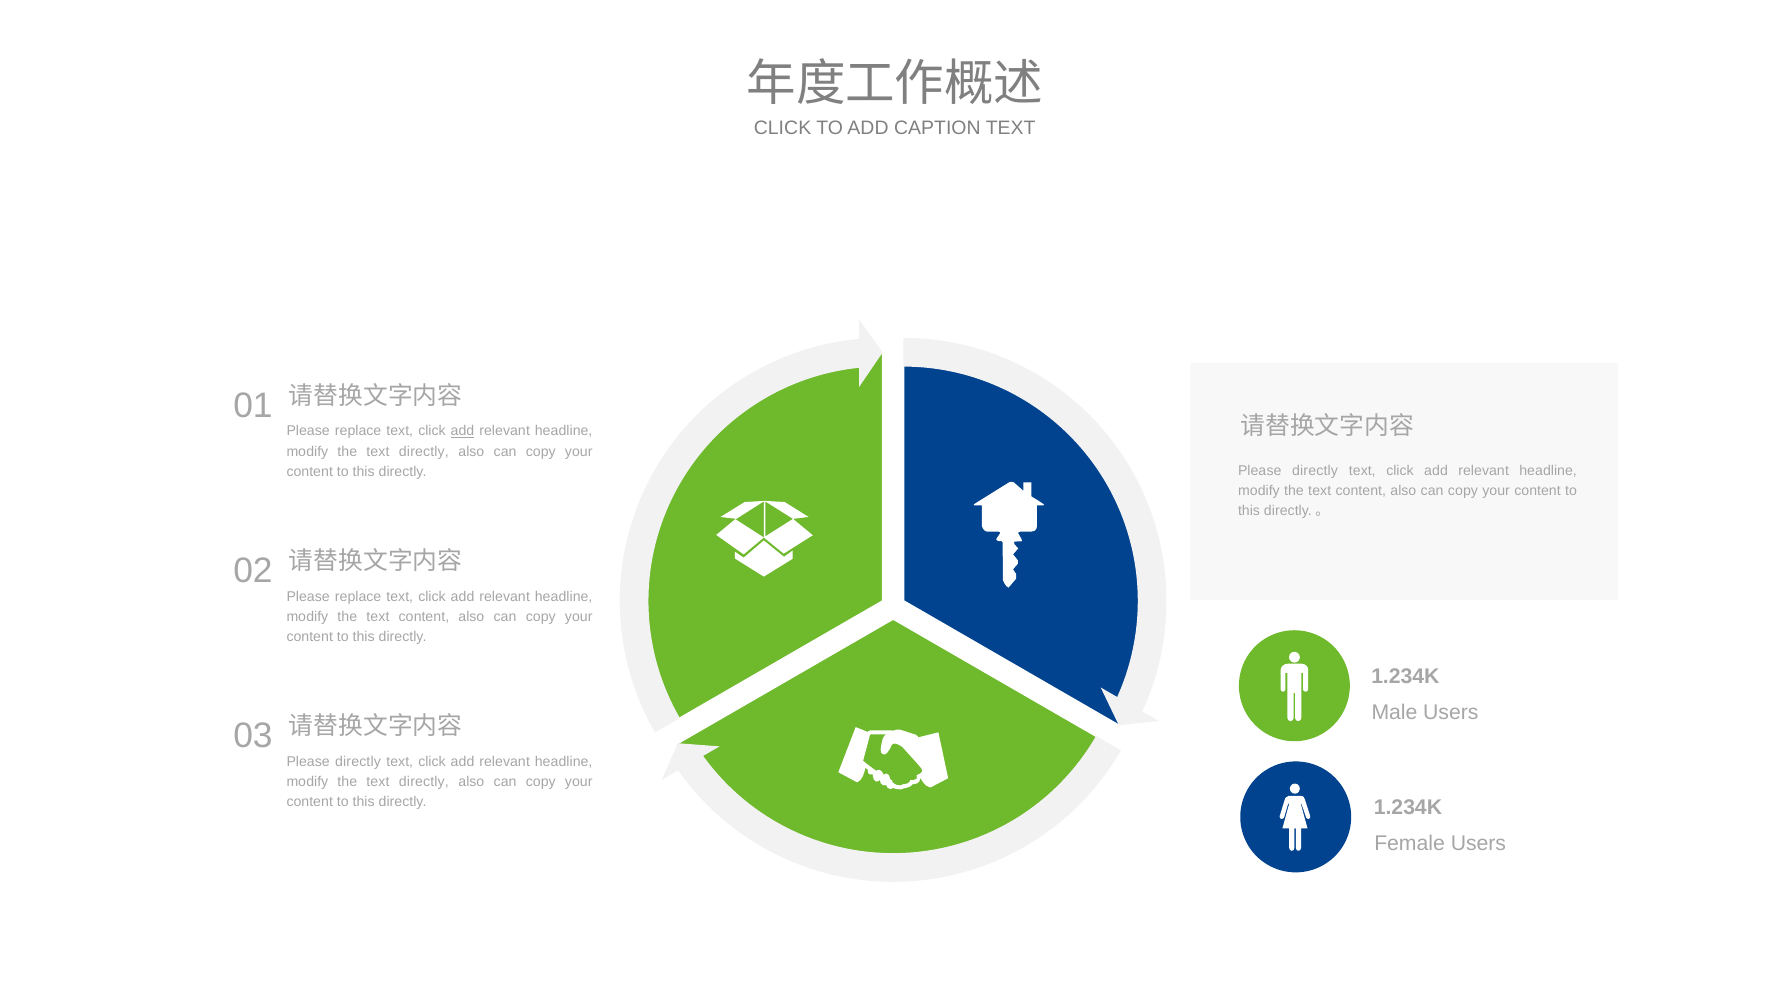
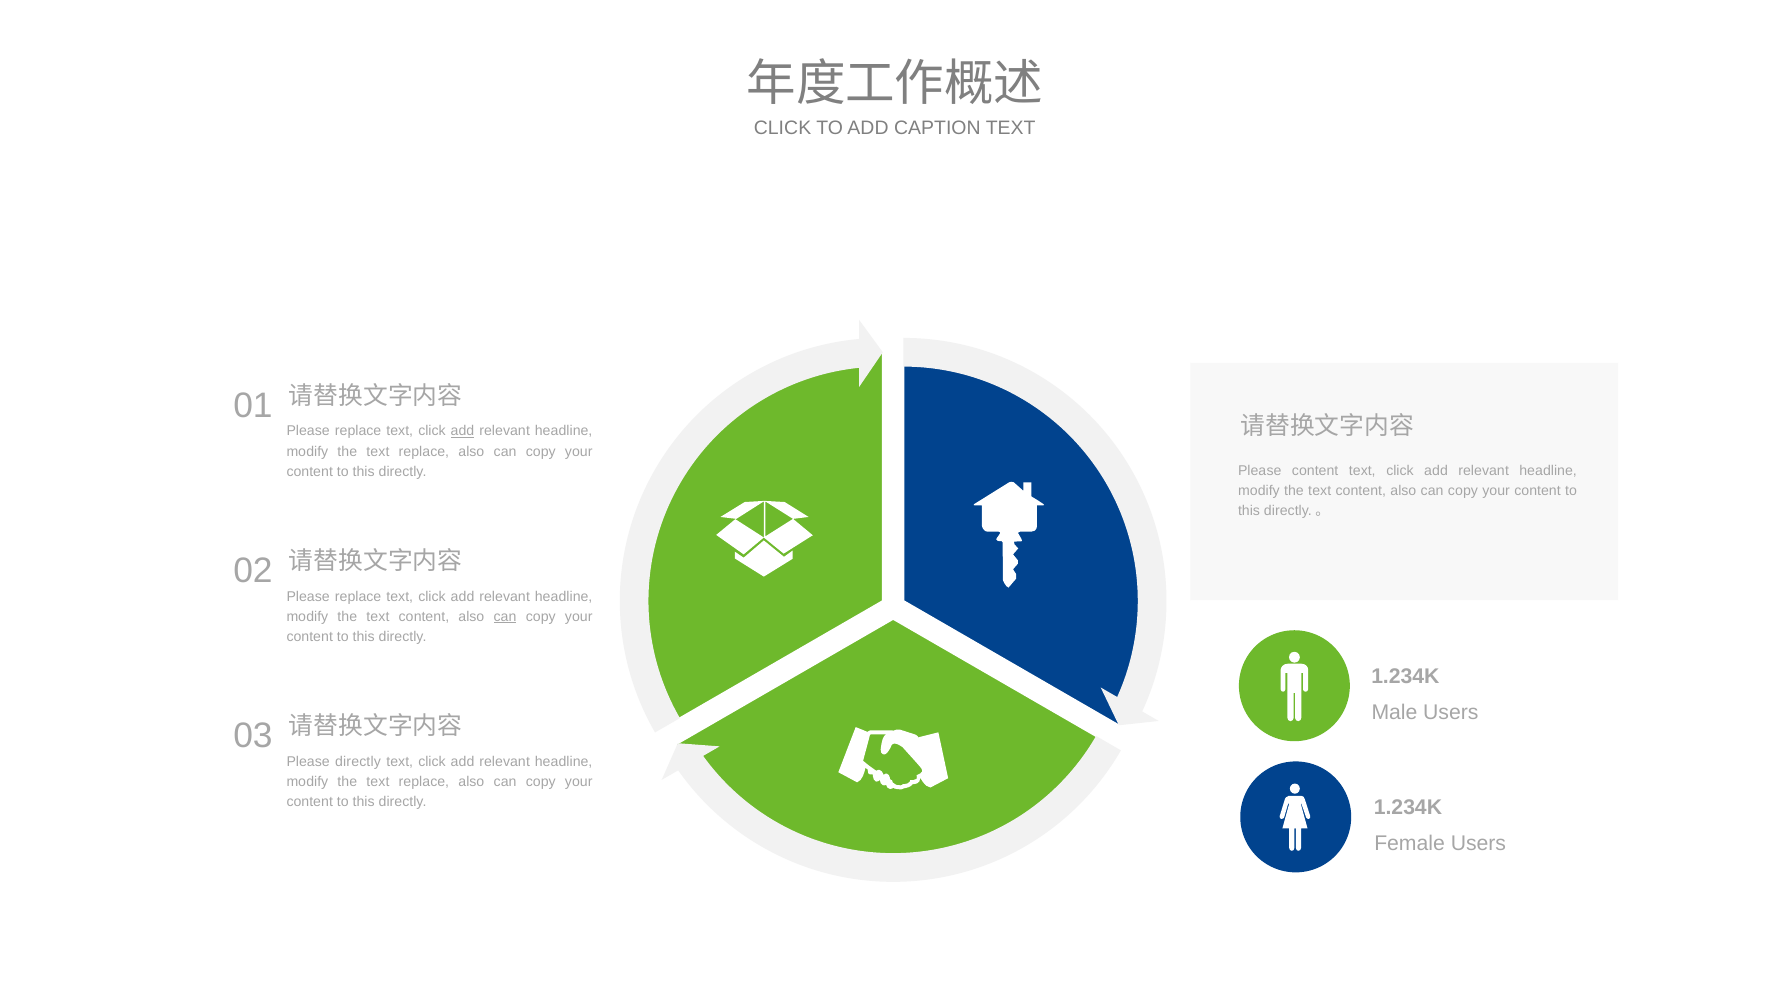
directly: directly -> replace (424, 452)
directly: directly -> content (1315, 470)
can underline: none -> present (505, 617)
directly: directly -> replace (424, 782)
